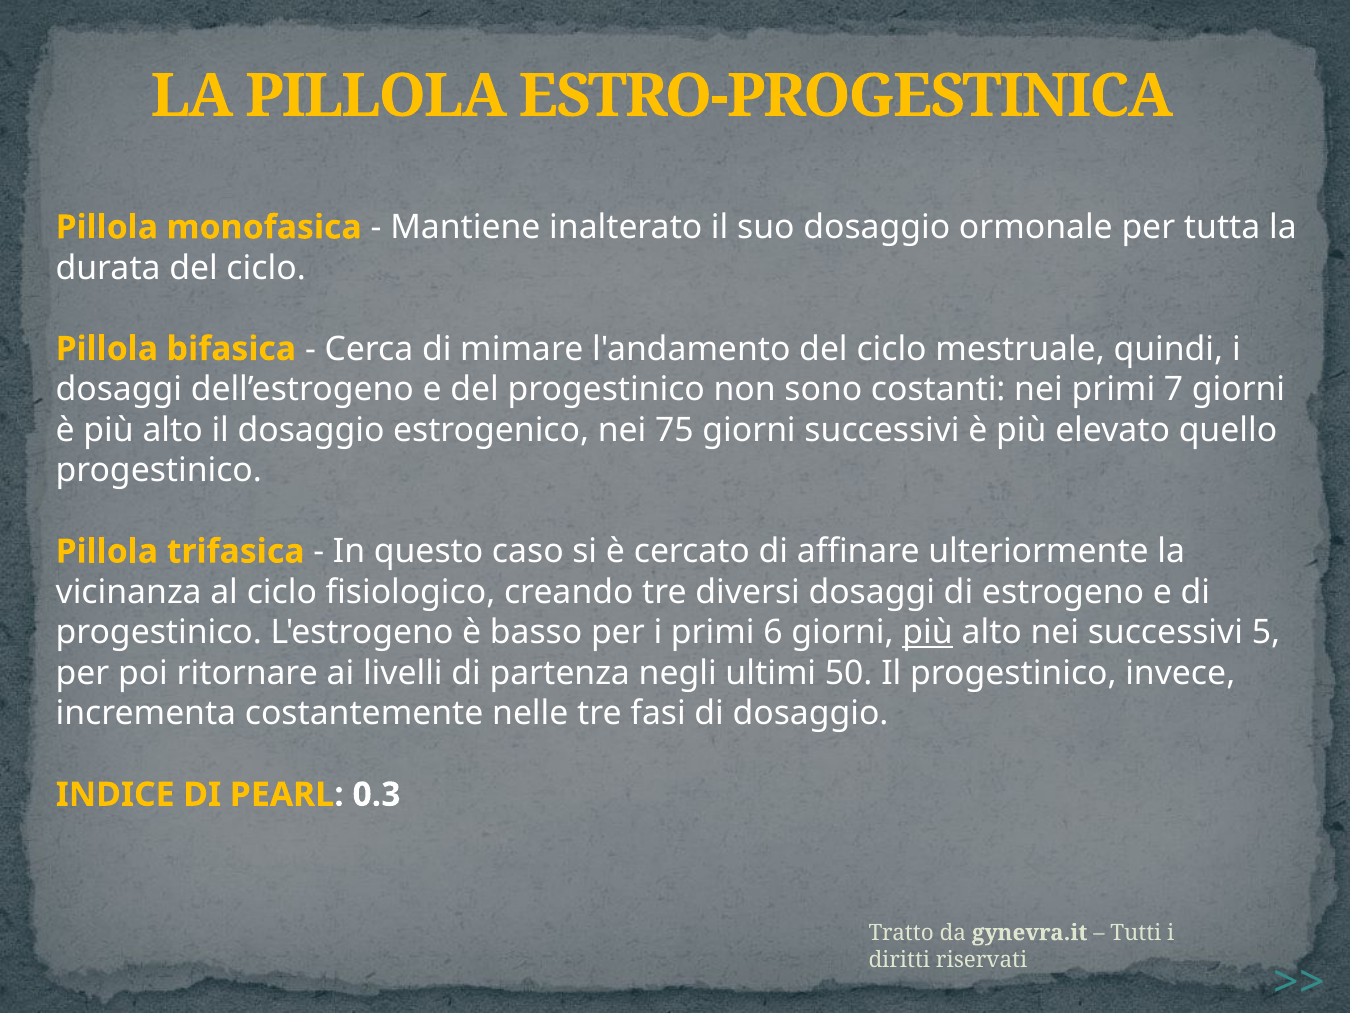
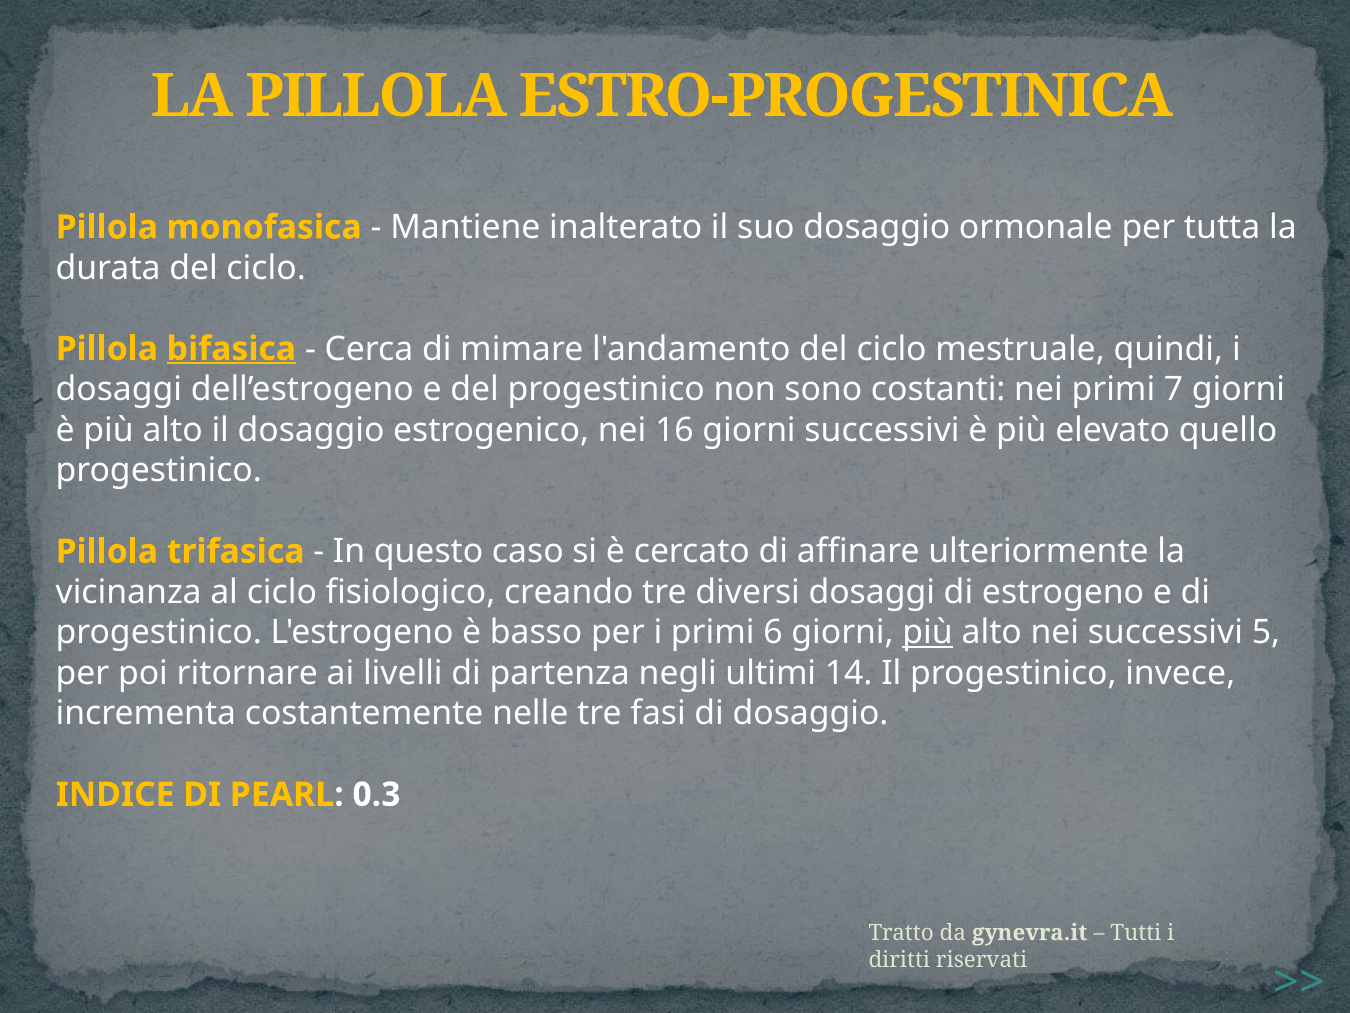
bifasica underline: none -> present (231, 349)
75: 75 -> 16 (674, 430)
50: 50 -> 14 (849, 673)
